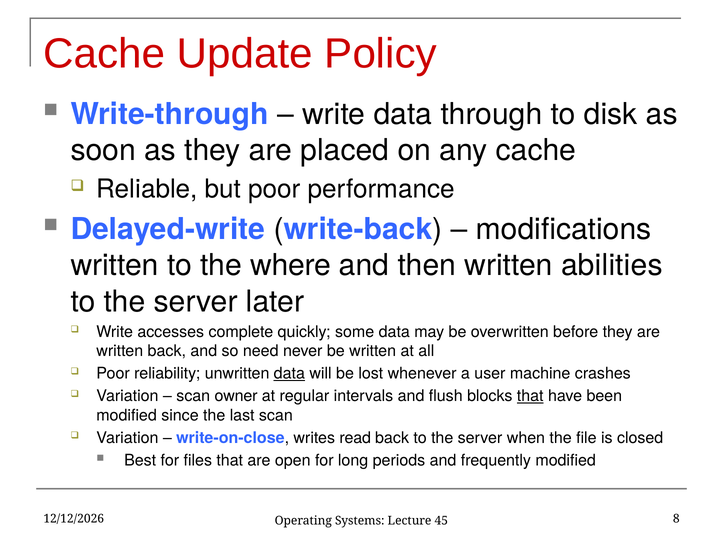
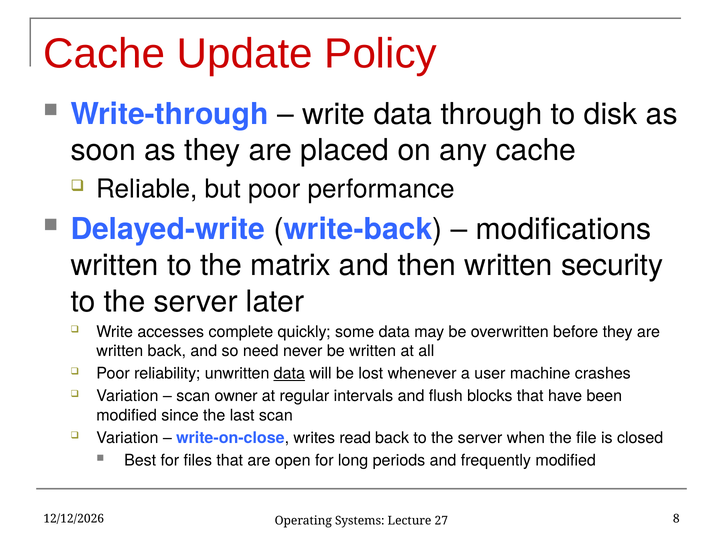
where: where -> matrix (291, 265)
abilities: abilities -> security (612, 265)
that underline: present -> none (530, 396)
45: 45 -> 27 (441, 520)
